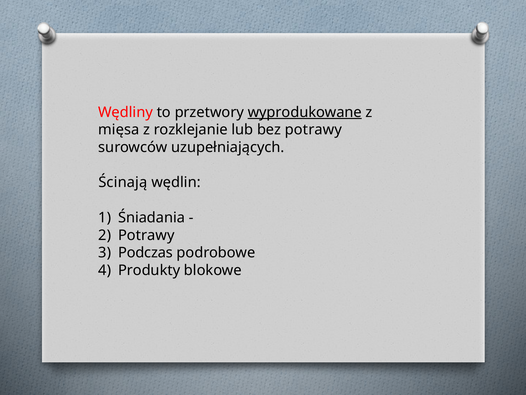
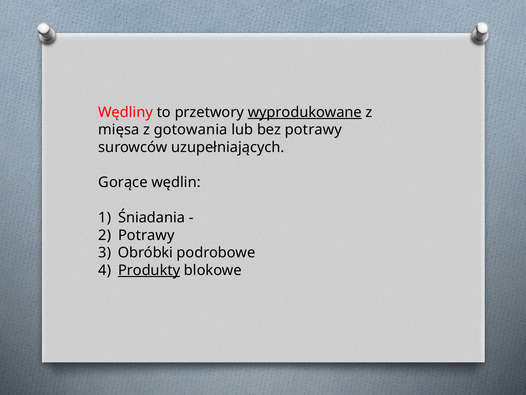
rozklejanie: rozklejanie -> gotowania (191, 130)
Ścinają: Ścinają -> Gorące (123, 182)
Podczas: Podczas -> Obróbki (145, 252)
Produkty underline: none -> present (149, 270)
